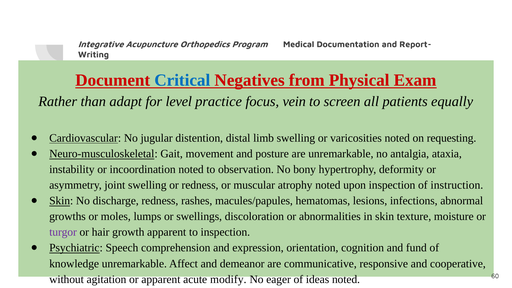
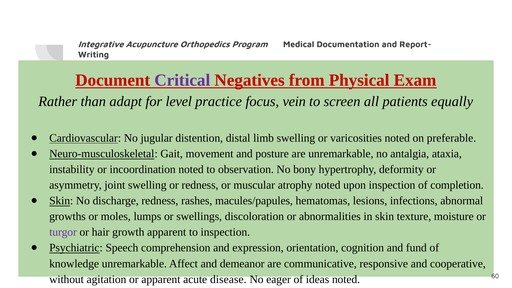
Critical colour: blue -> purple (182, 80)
requesting: requesting -> preferable (451, 138)
instruction: instruction -> completion (457, 185)
modify: modify -> disease (228, 279)
